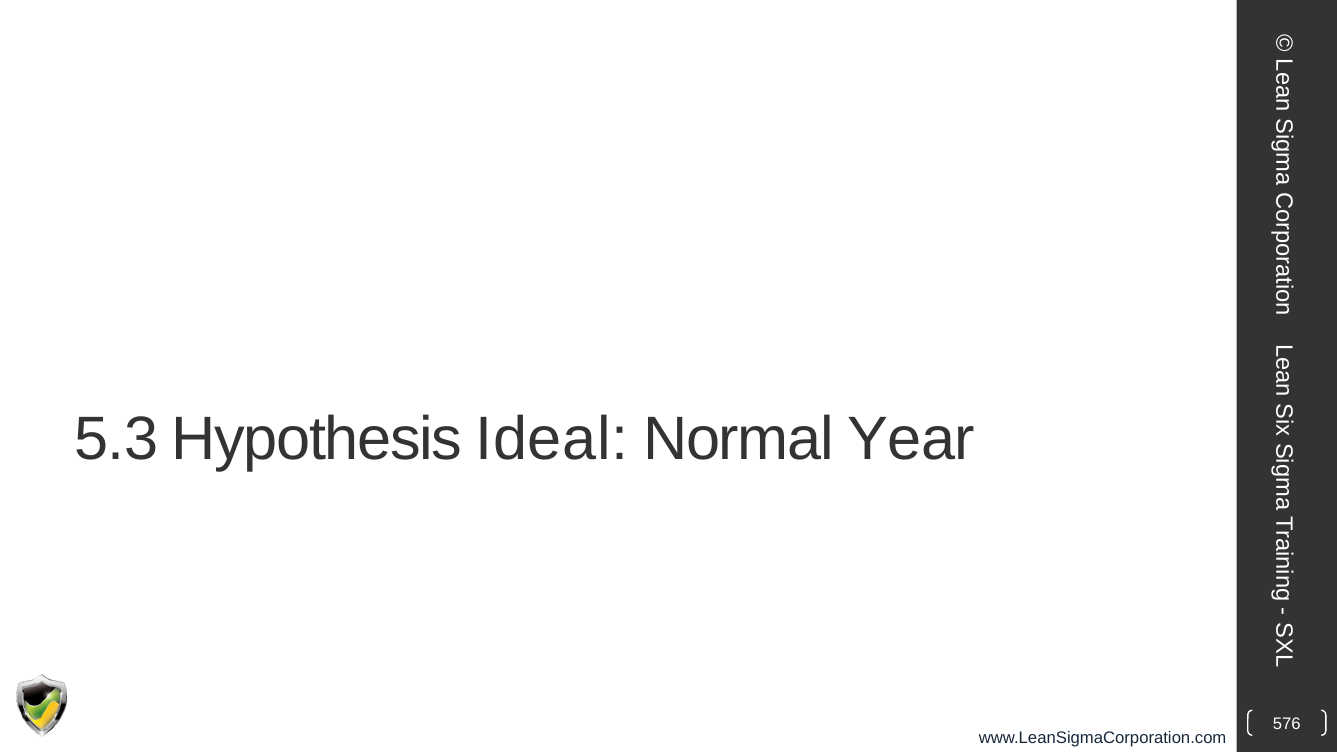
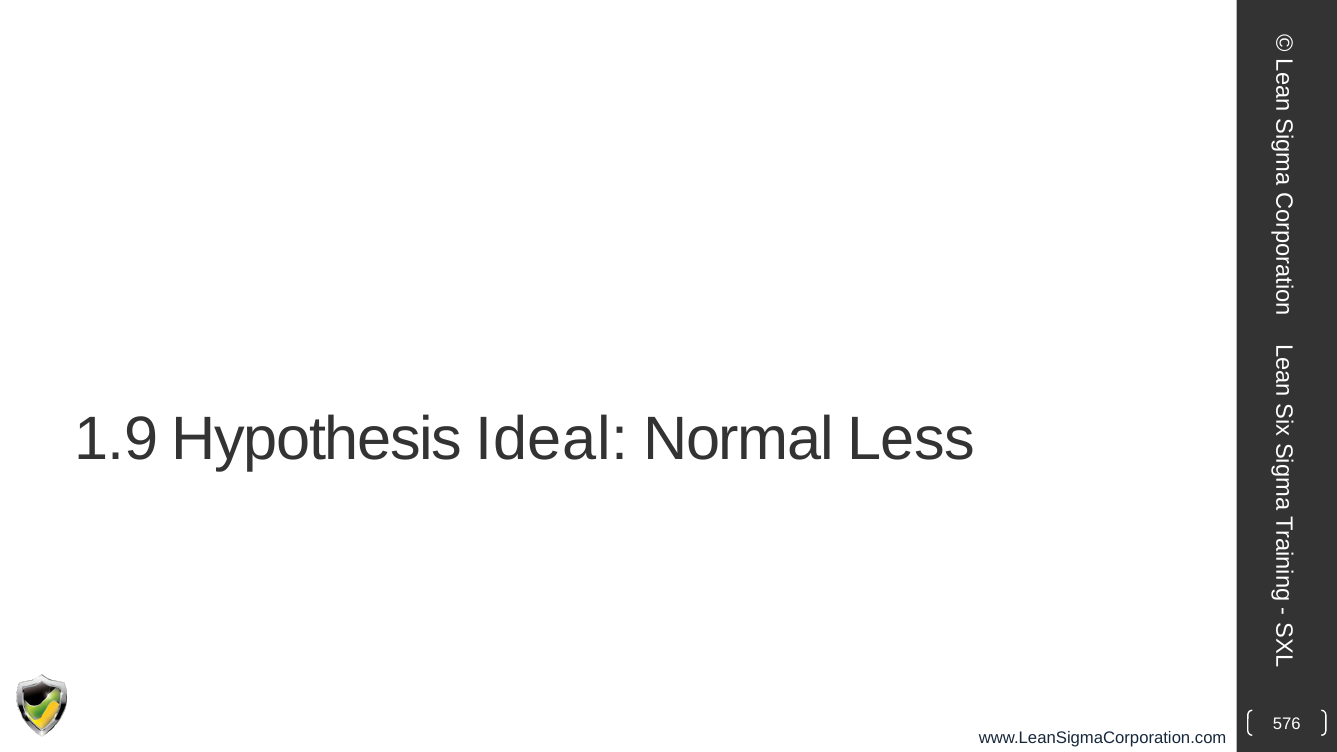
5.3: 5.3 -> 1.9 (116, 439)
Year: Year -> Less (911, 439)
